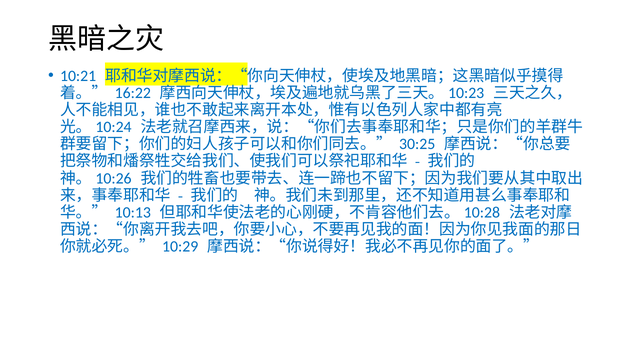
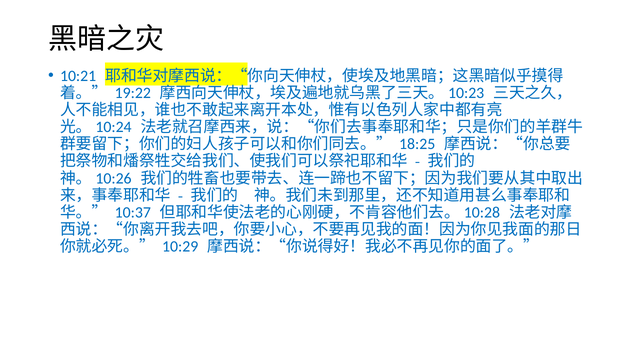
16:22: 16:22 -> 19:22 (133, 93)
30:25: 30:25 -> 18:25 (417, 144)
10:13: 10:13 -> 10:37 (133, 212)
